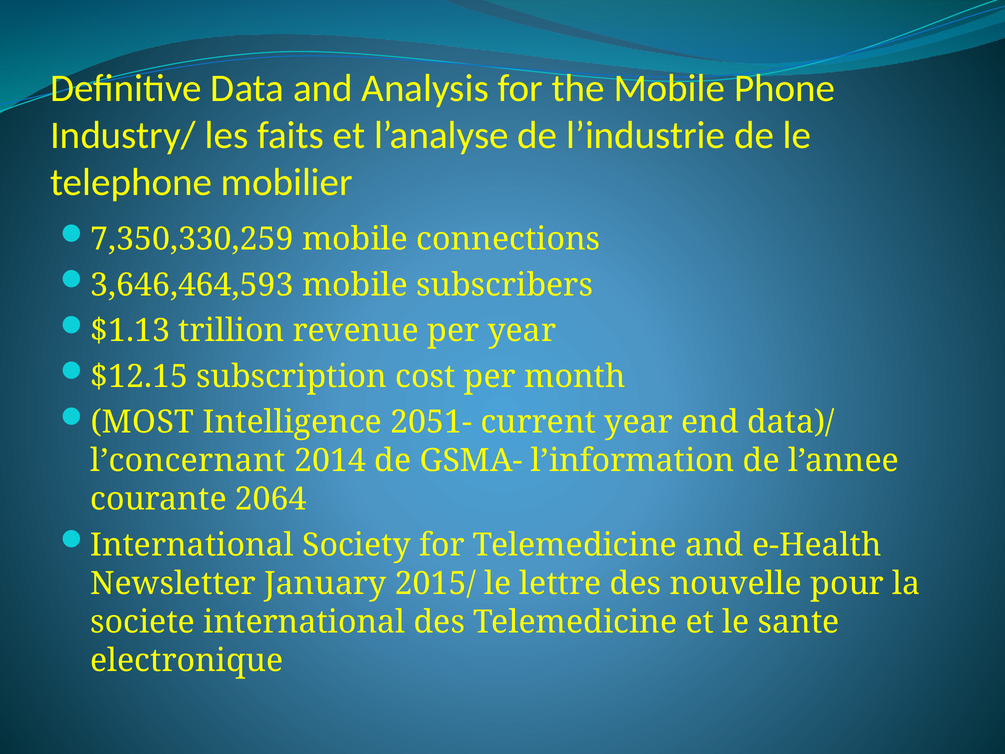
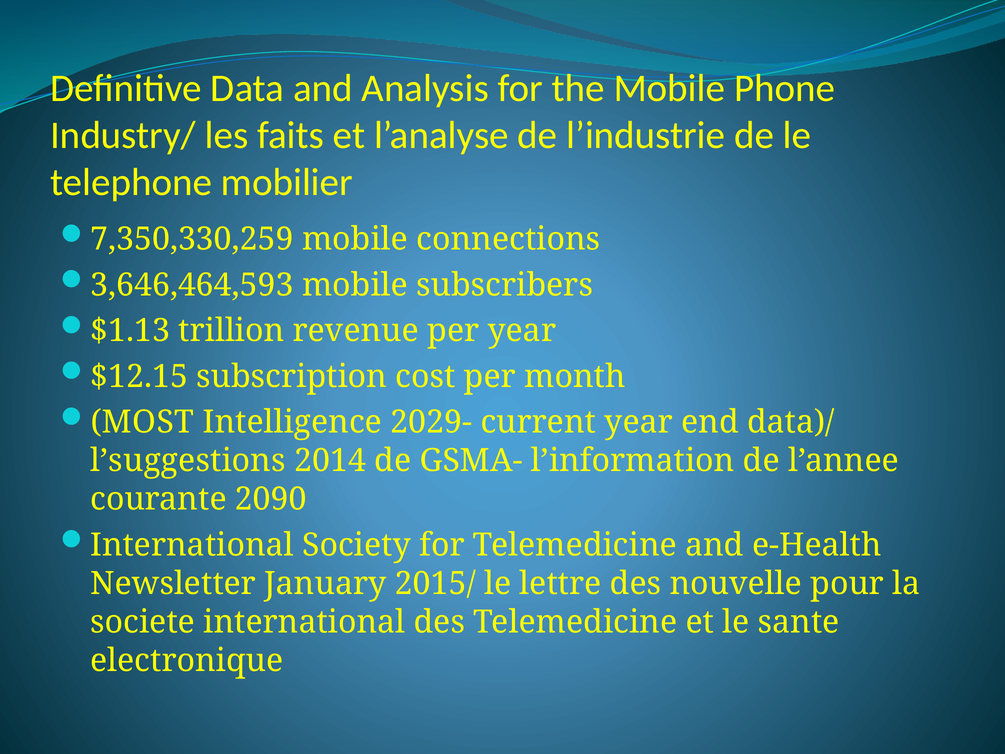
2051-: 2051- -> 2029- (431, 422)
l’concernant: l’concernant -> l’suggestions (188, 461)
2064: 2064 -> 2090 (271, 499)
